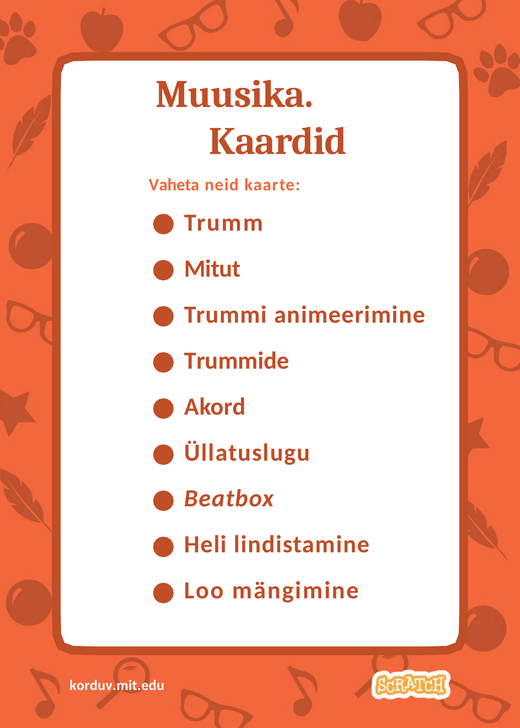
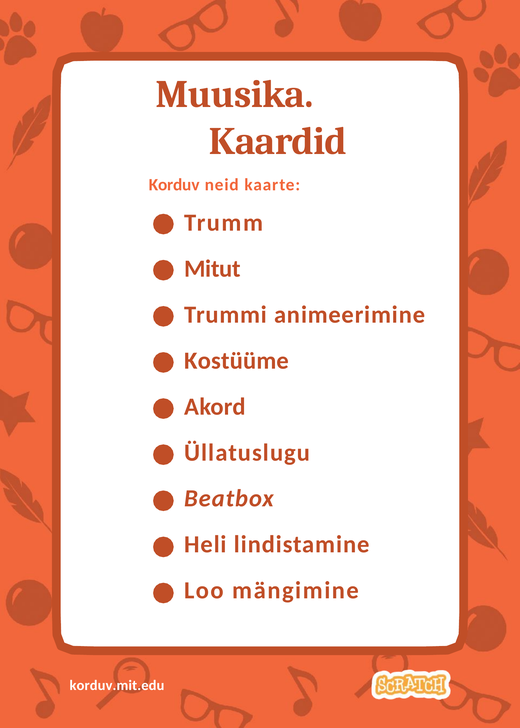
Vaheta: Vaheta -> Korduv (174, 185)
Trummide: Trummide -> Kostüüme (237, 361)
